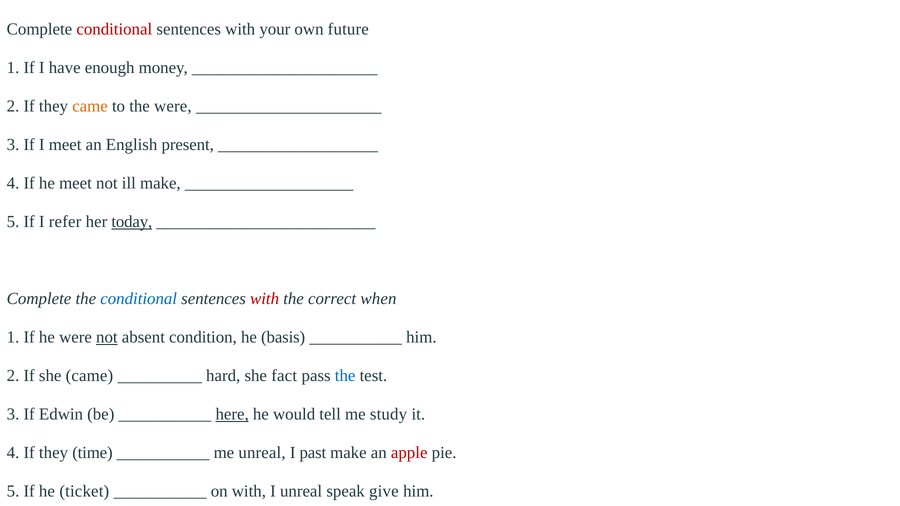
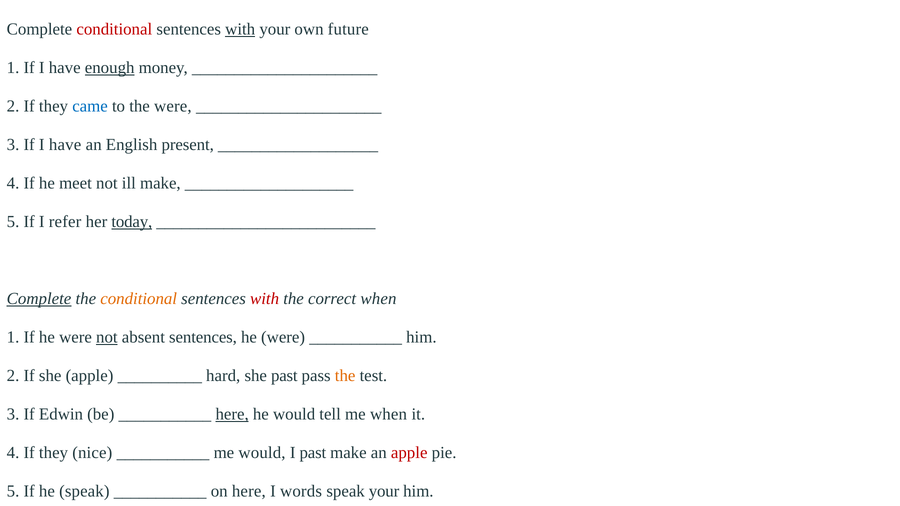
with underline: none -> present (240, 29)
enough underline: none -> present (110, 68)
came colour: orange -> blue (90, 106)
3 If I meet: meet -> have (65, 145)
Complete underline: none -> present (39, 299)
conditional colour: blue -> orange (139, 299)
absent condition: condition -> sentences (203, 337)
basis: basis -> were (283, 337)
she came: came -> apple (90, 376)
she fact: fact -> past (284, 376)
the colour: blue -> orange (345, 376)
me study: study -> when (389, 414)
time: time -> nice (92, 453)
me unreal: unreal -> would (262, 453)
he ticket: ticket -> speak (84, 491)
on with: with -> here (249, 491)
I unreal: unreal -> words (301, 491)
speak give: give -> your (384, 491)
